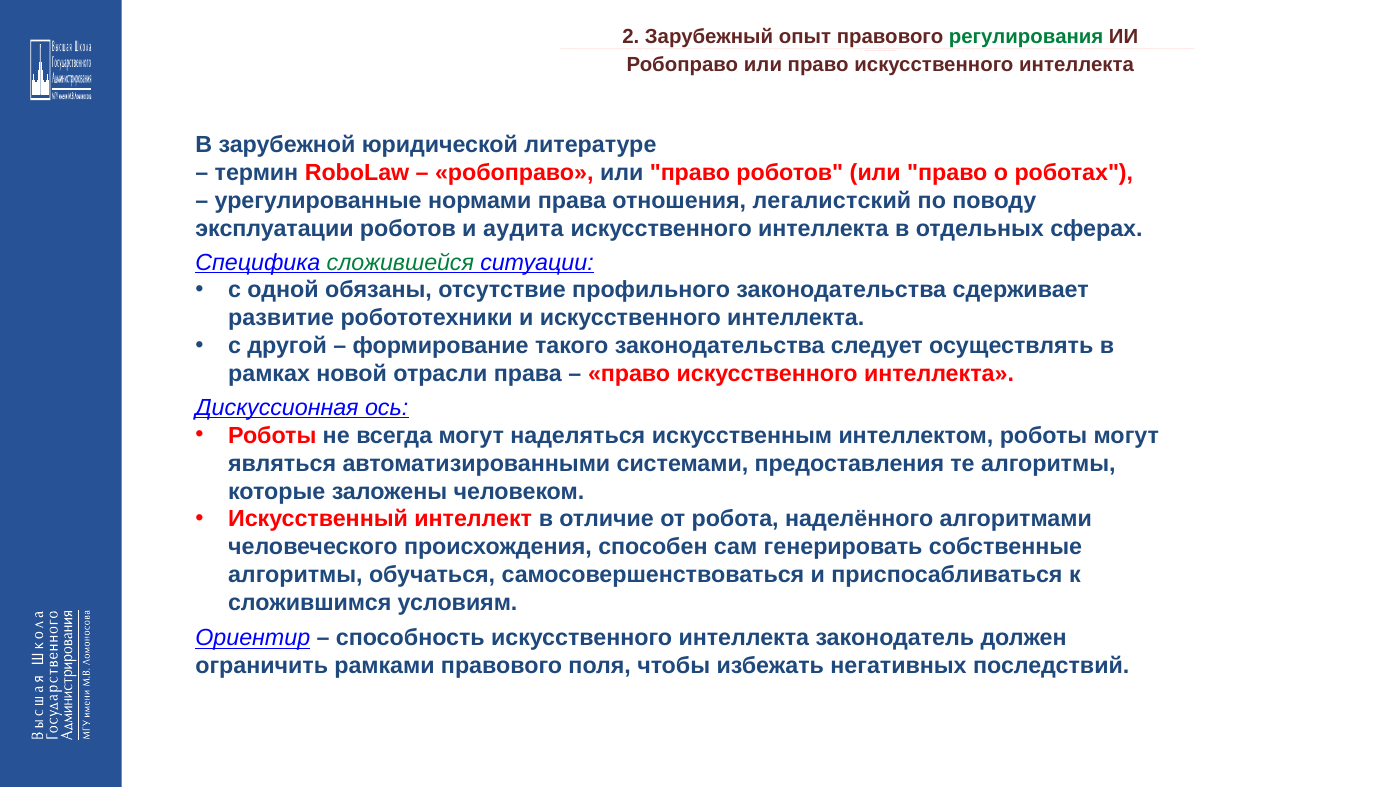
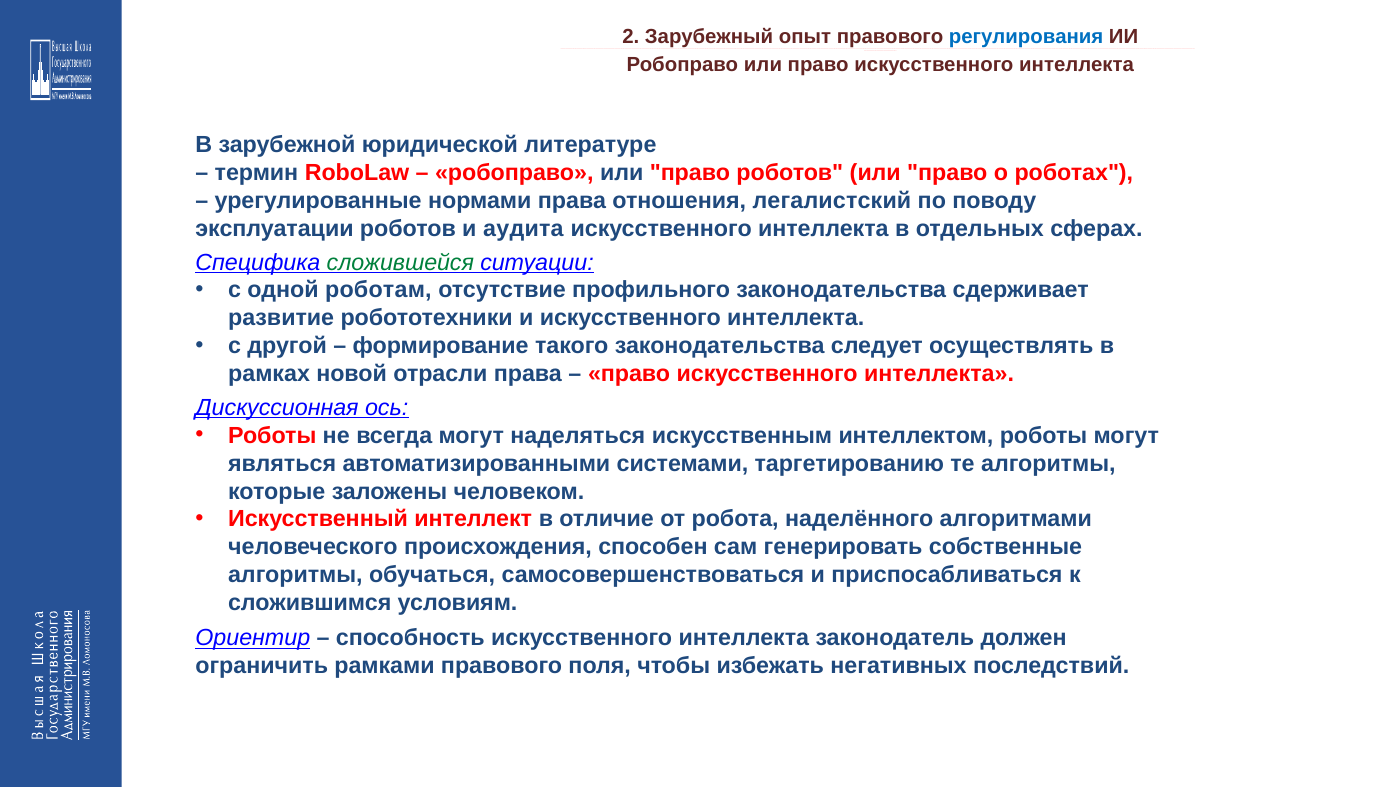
регулирования colour: green -> blue (1026, 36)
обязаны: обязаны -> роботам (378, 290)
предоставления: предоставления -> таргетированию (849, 463)
